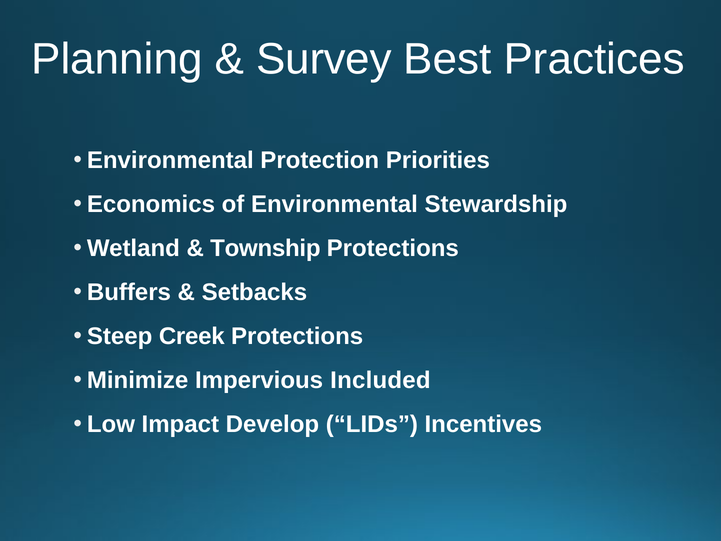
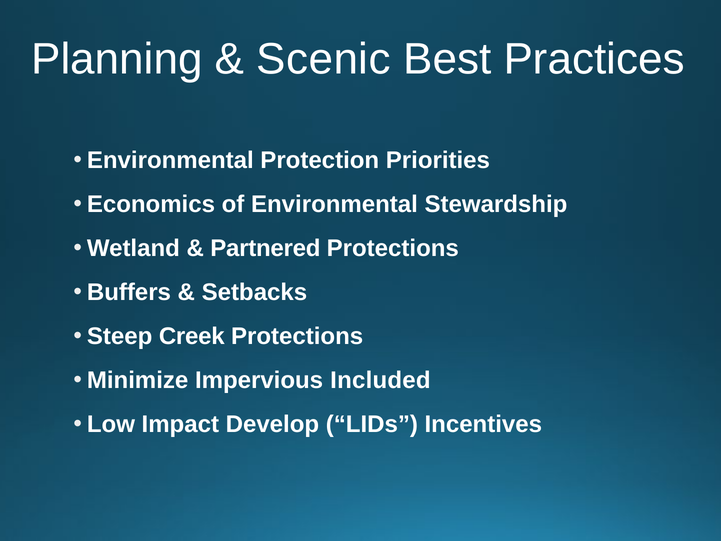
Survey: Survey -> Scenic (324, 59)
Township: Township -> Partnered (265, 248)
